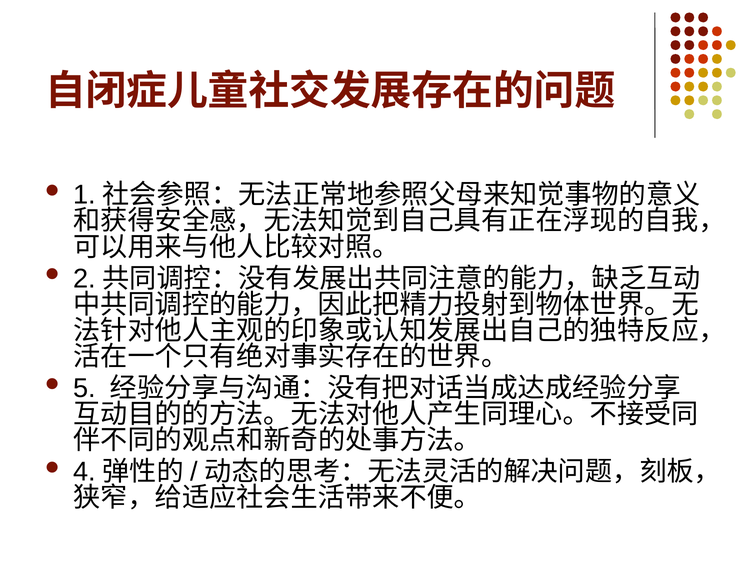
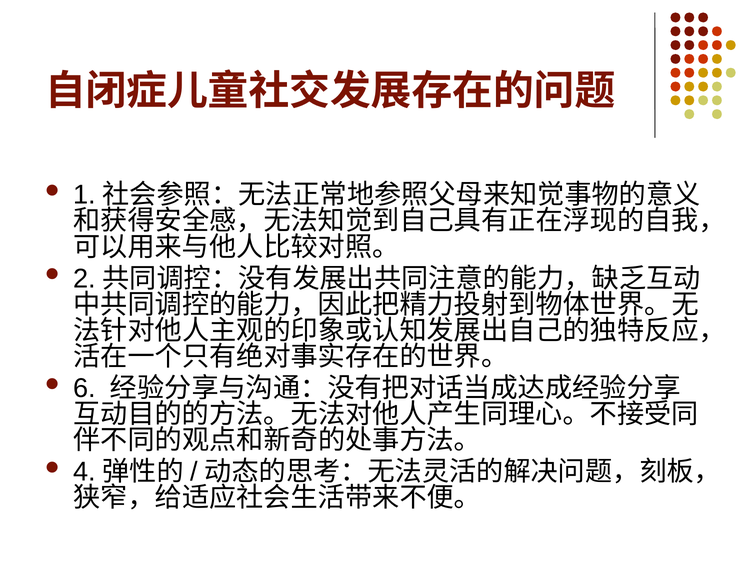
5: 5 -> 6 (85, 388)
